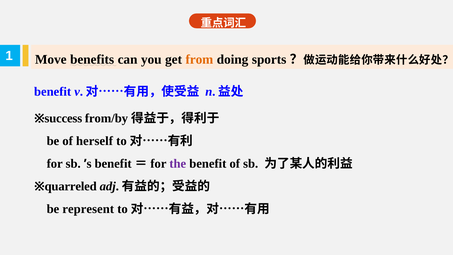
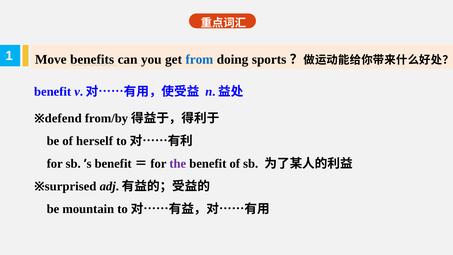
from colour: orange -> blue (199, 59)
success: success -> defend (63, 118)
quarreled: quarreled -> surprised (71, 186)
represent: represent -> mountain (88, 209)
